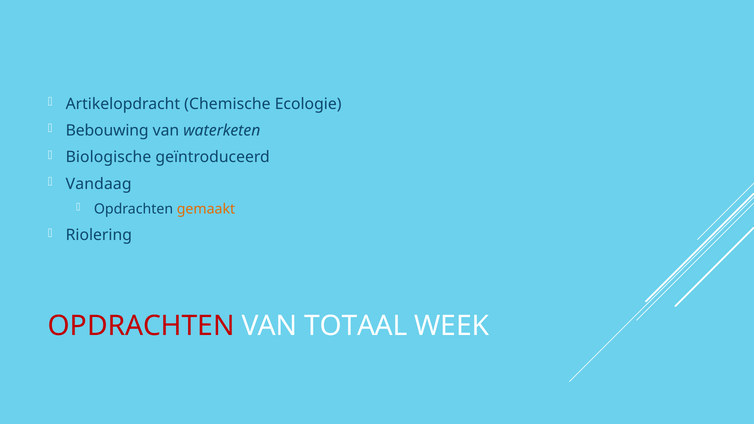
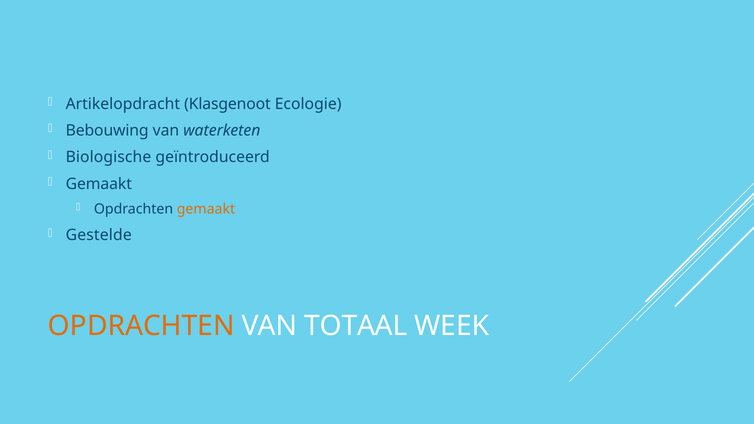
Chemische: Chemische -> Klasgenoot (227, 104)
Vandaag: Vandaag -> Gemaakt (99, 184)
Riolering: Riolering -> Gestelde (99, 235)
OPDRACHTEN colour: red -> orange (141, 326)
